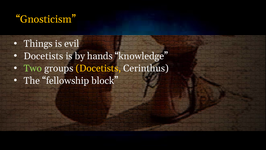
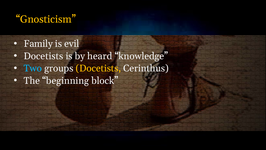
Things: Things -> Family (38, 44)
hands: hands -> heard (100, 56)
Two colour: light green -> light blue (33, 68)
fellowship: fellowship -> beginning (66, 80)
